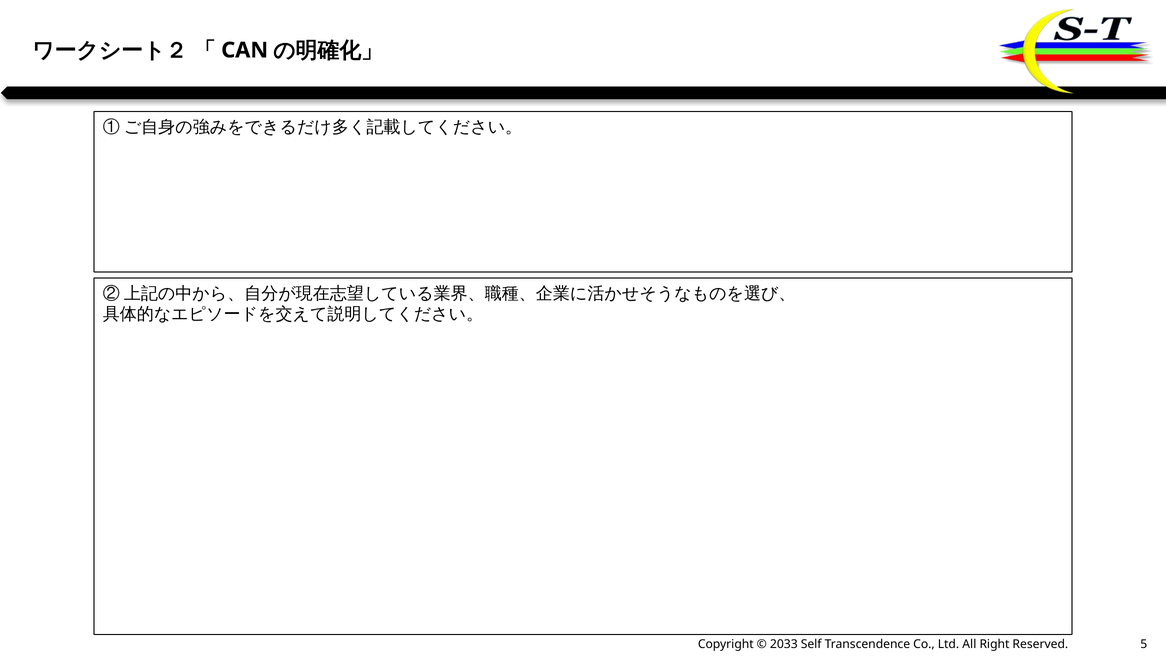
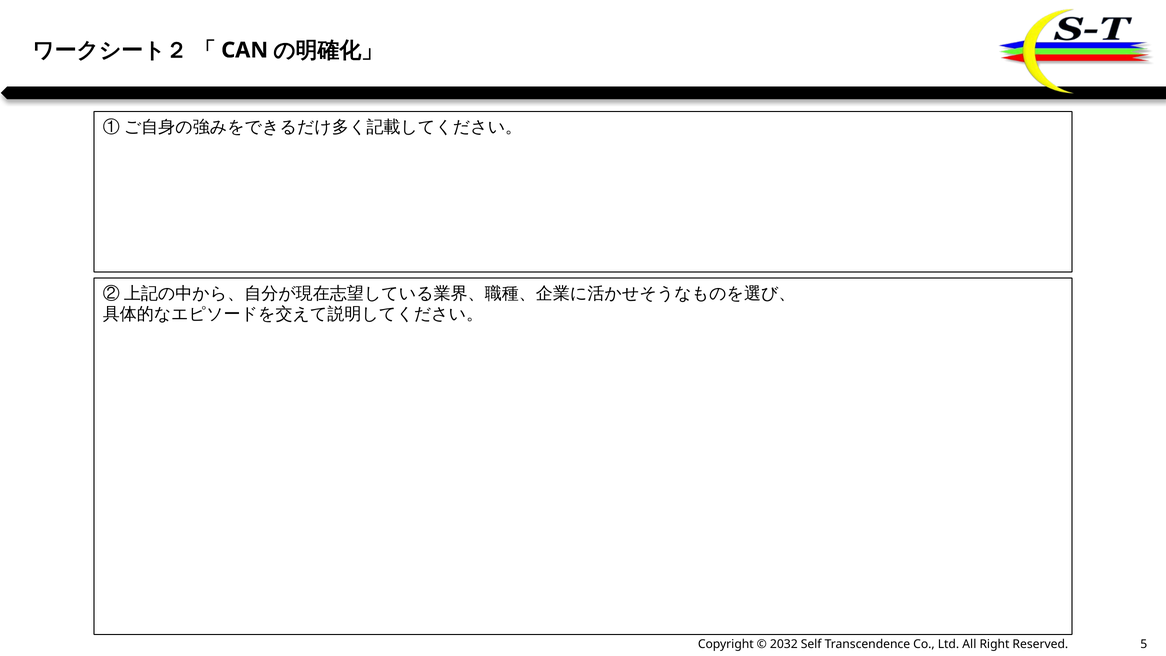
2033: 2033 -> 2032 (784, 644)
